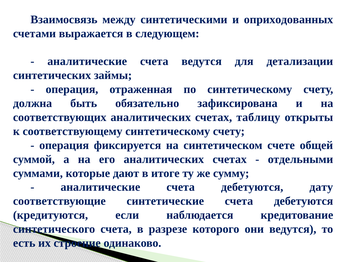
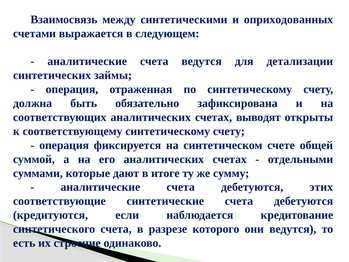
таблицу: таблицу -> выводят (258, 117)
дату: дату -> этих (321, 187)
